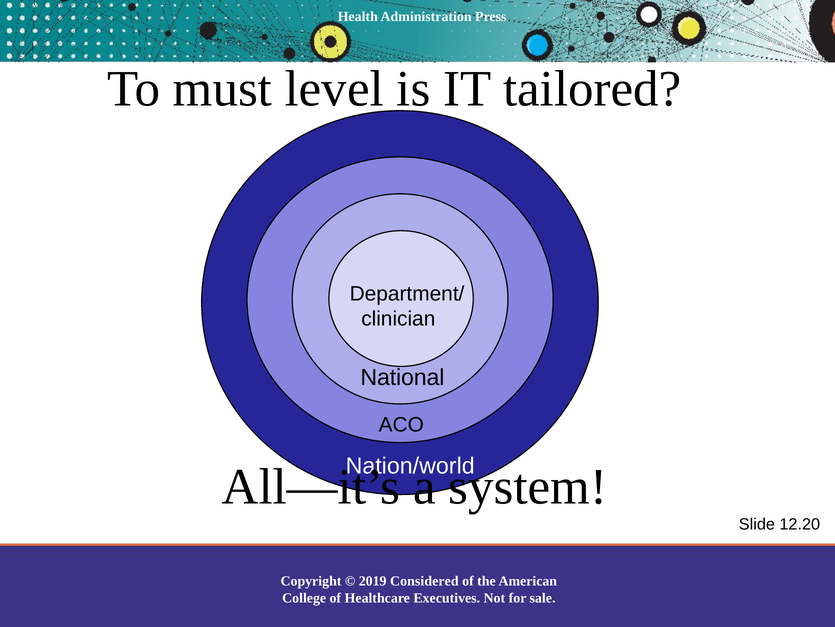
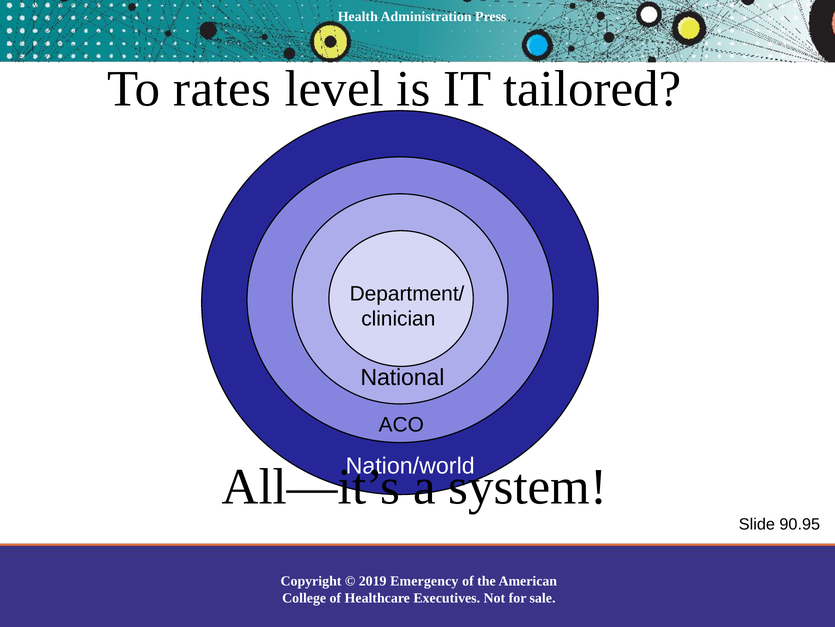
must: must -> rates (222, 89)
12.20: 12.20 -> 90.95 (800, 524)
Considered: Considered -> Emergency (424, 581)
